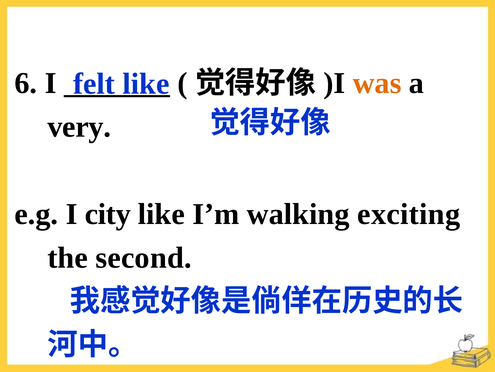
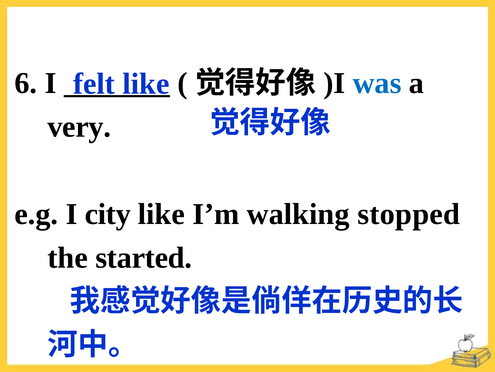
was colour: orange -> blue (377, 83)
exciting: exciting -> stopped (409, 214)
second: second -> started (144, 257)
